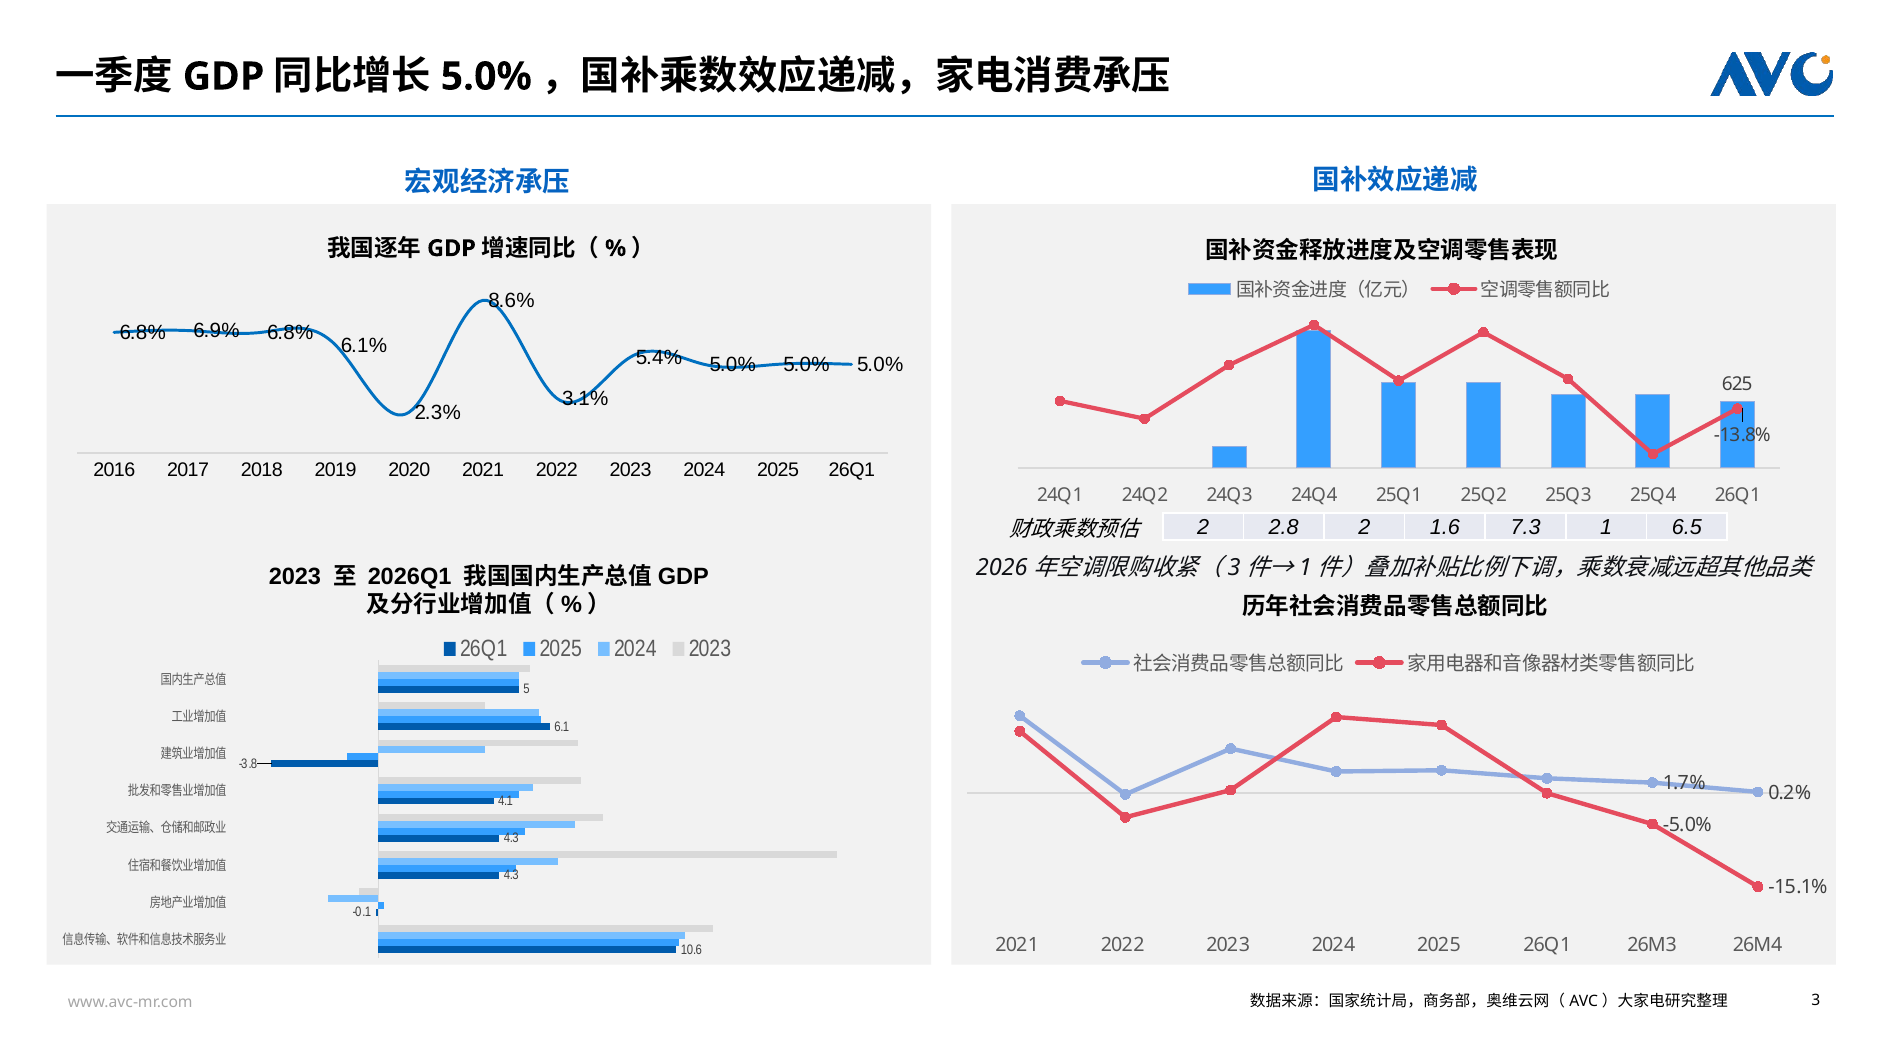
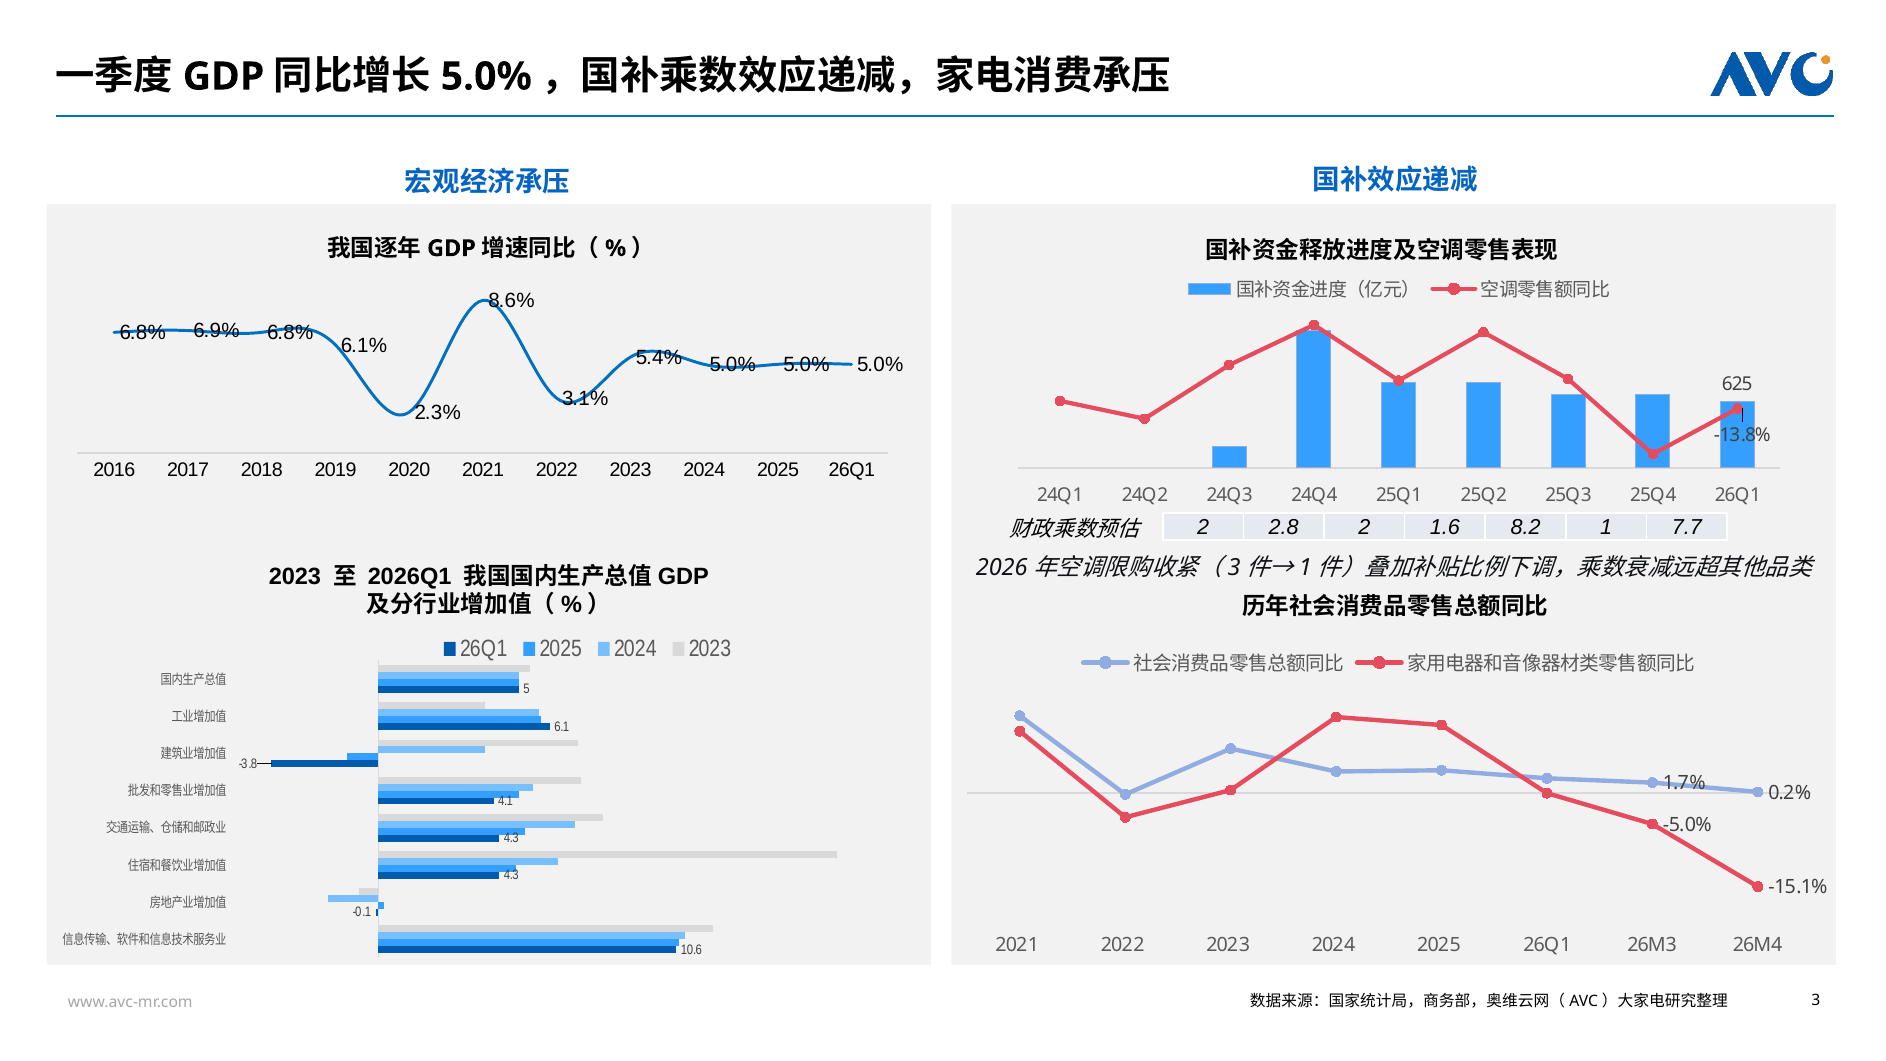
7.3: 7.3 -> 8.2 (1526, 527)
6.5: 6.5 -> 7.7 (1687, 527)
